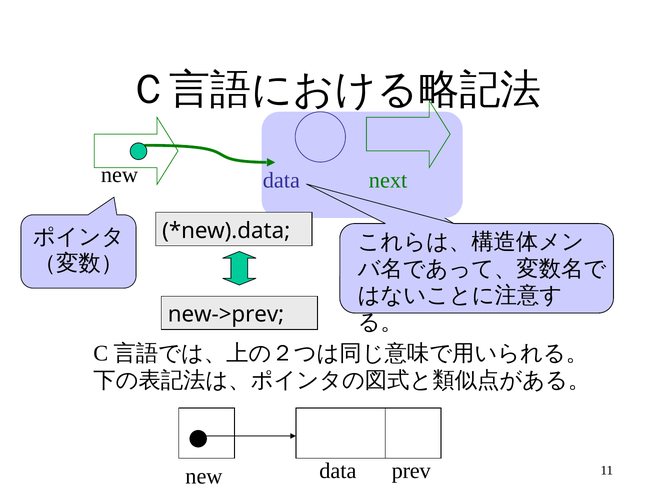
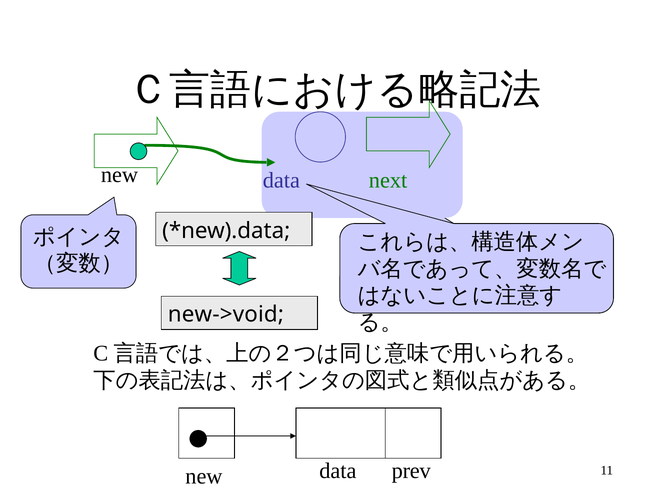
new->prev: new->prev -> new->void (226, 314)
